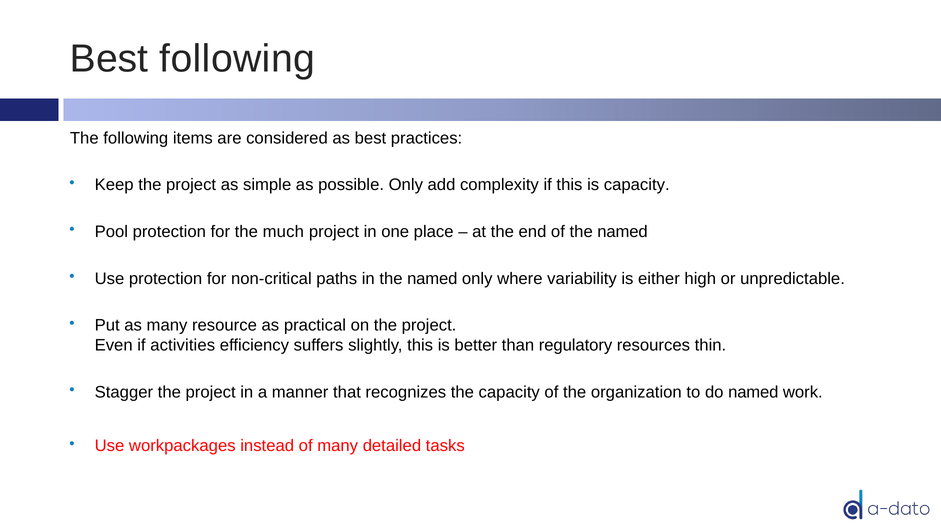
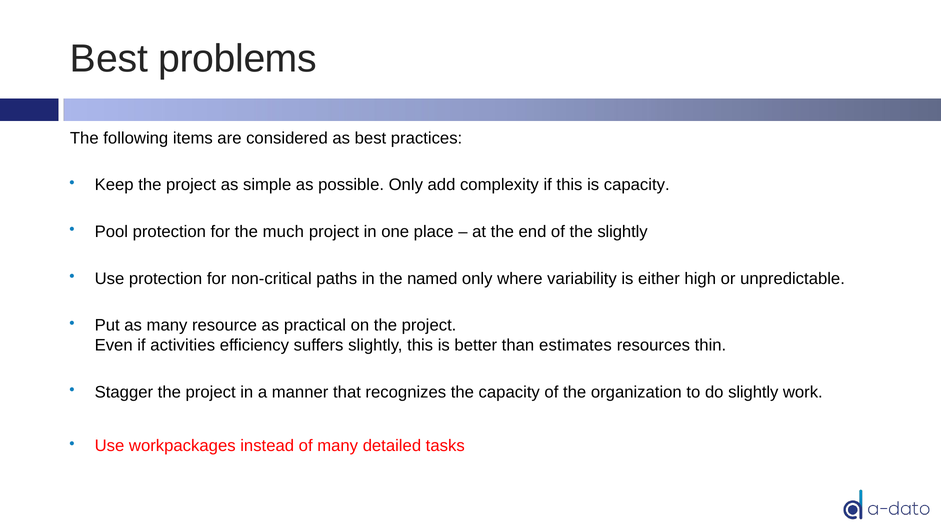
Best following: following -> problems (238, 59)
of the named: named -> slightly (622, 232)
regulatory: regulatory -> estimates (575, 346)
do named: named -> slightly (753, 393)
